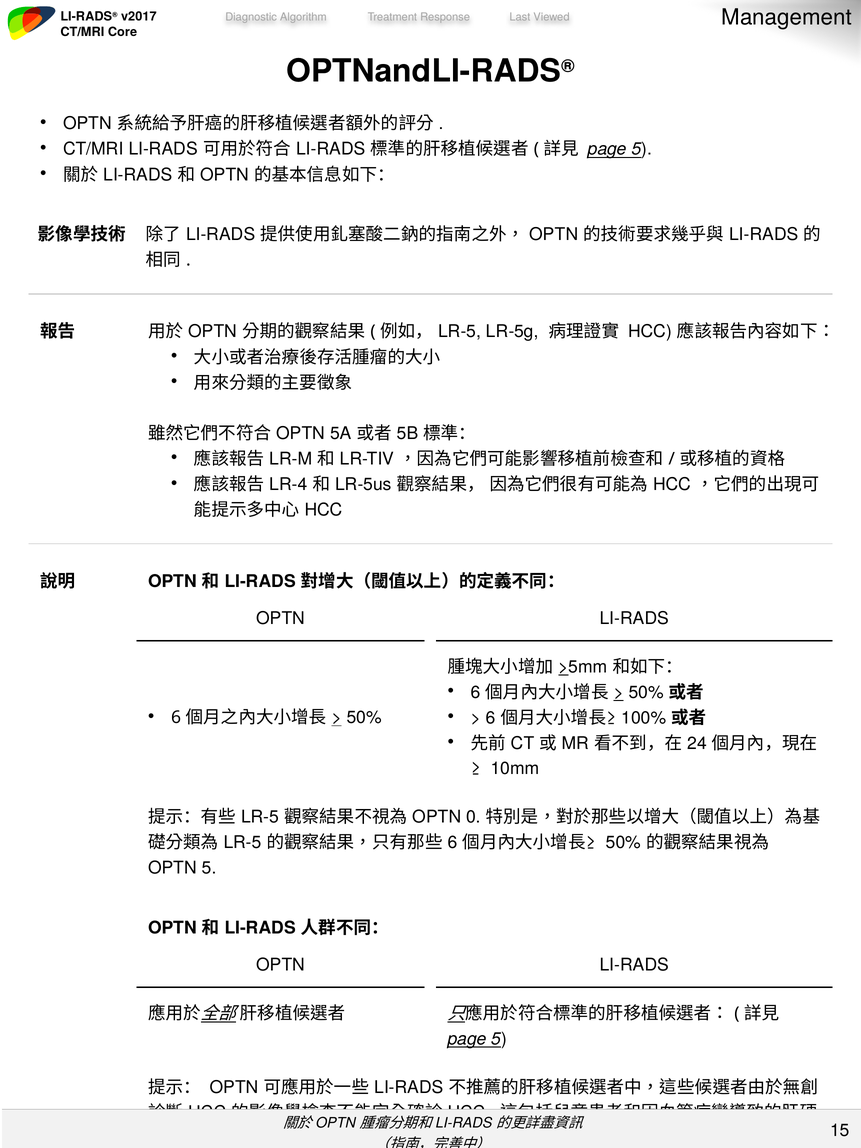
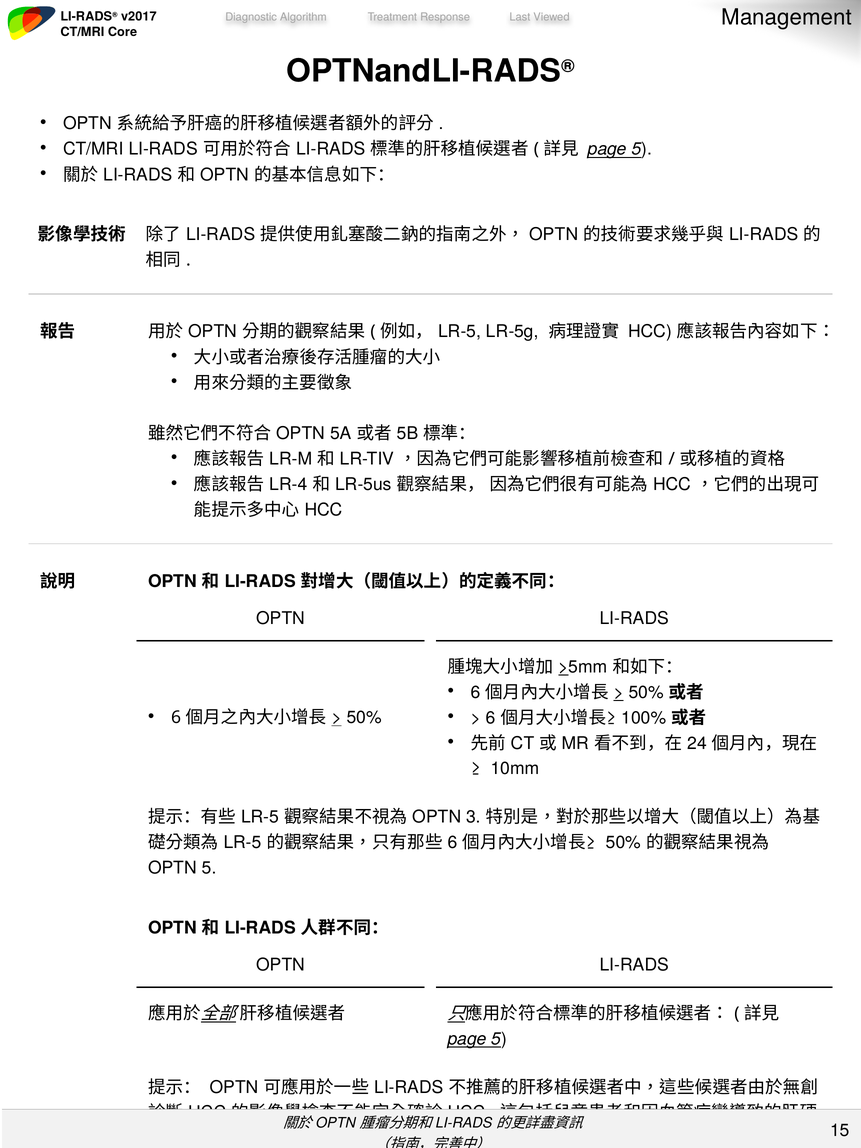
0: 0 -> 3 (474, 817)
